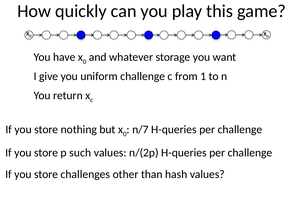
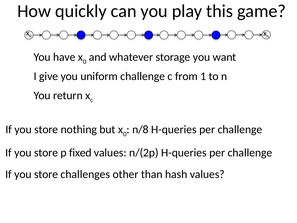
n/7: n/7 -> n/8 (140, 129)
such: such -> fixed (80, 152)
